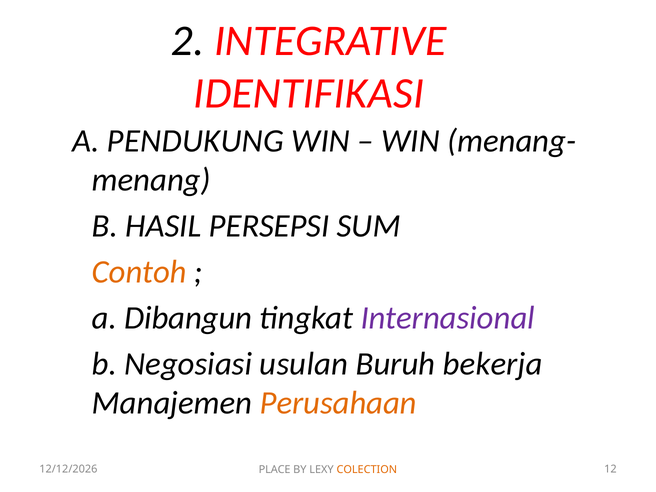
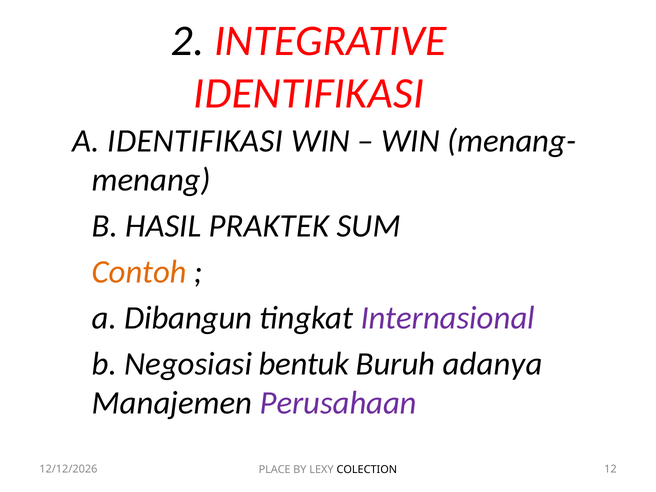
A PENDUKUNG: PENDUKUNG -> IDENTIFIKASI (195, 141)
PERSEPSI: PERSEPSI -> PRAKTEK (269, 226)
usulan: usulan -> bentuk (304, 364)
bekerja: bekerja -> adanya (493, 364)
Perusahaan colour: orange -> purple (338, 403)
COLECTION colour: orange -> black (367, 470)
